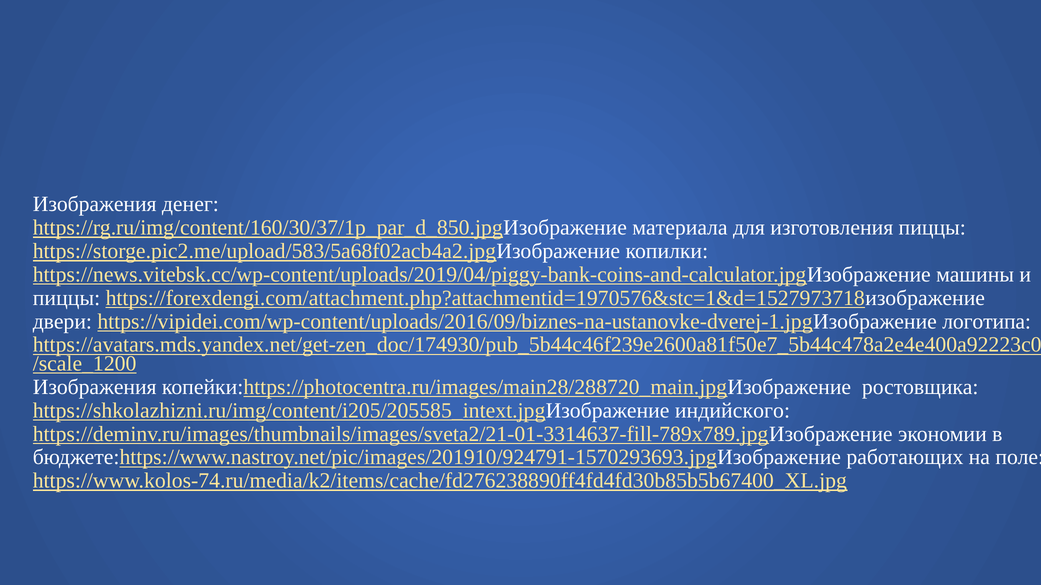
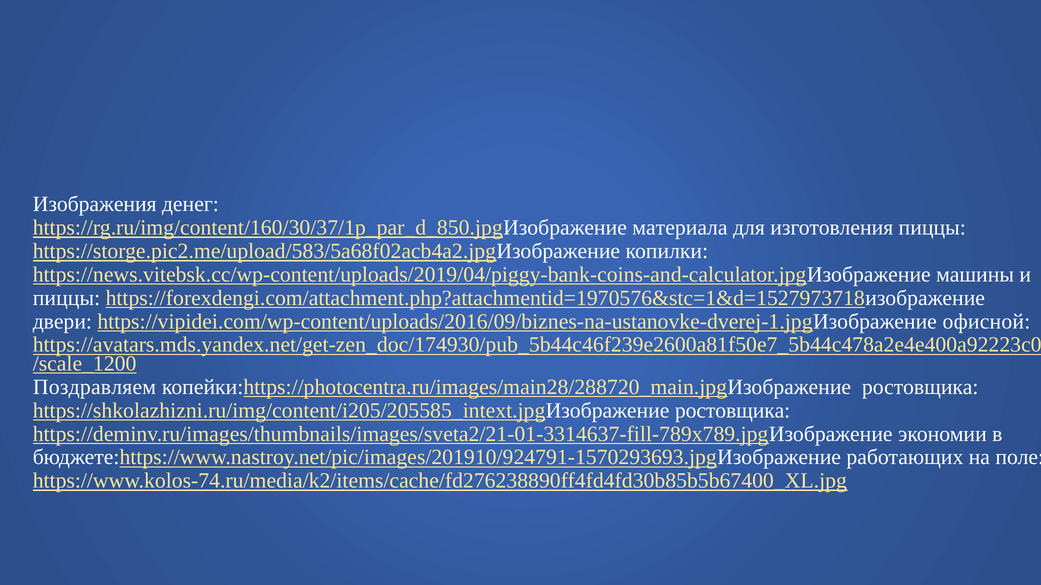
логотипа: логотипа -> офисной (986, 322)
Изображения: Изображения -> Поздравляем (95, 387)
индийского: индийского -> ростовщика (733, 411)
